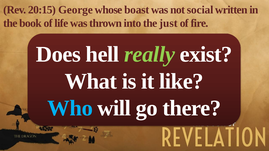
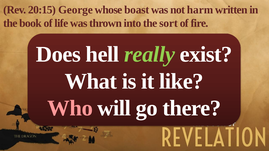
social: social -> harm (200, 10)
just: just -> sort (169, 23)
Who colour: light blue -> pink (70, 108)
